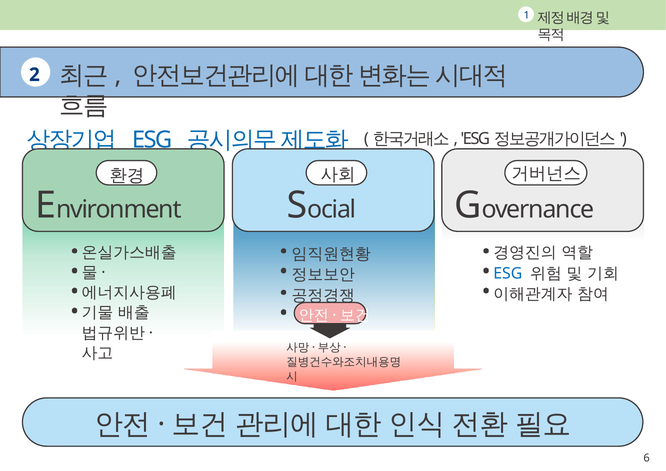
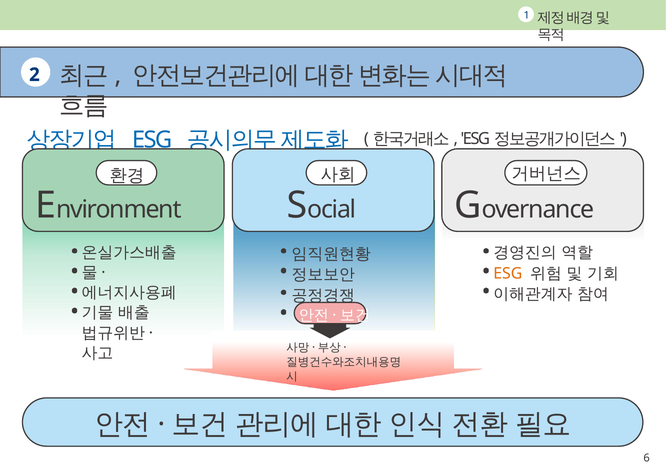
ESG colour: blue -> orange (508, 273)
